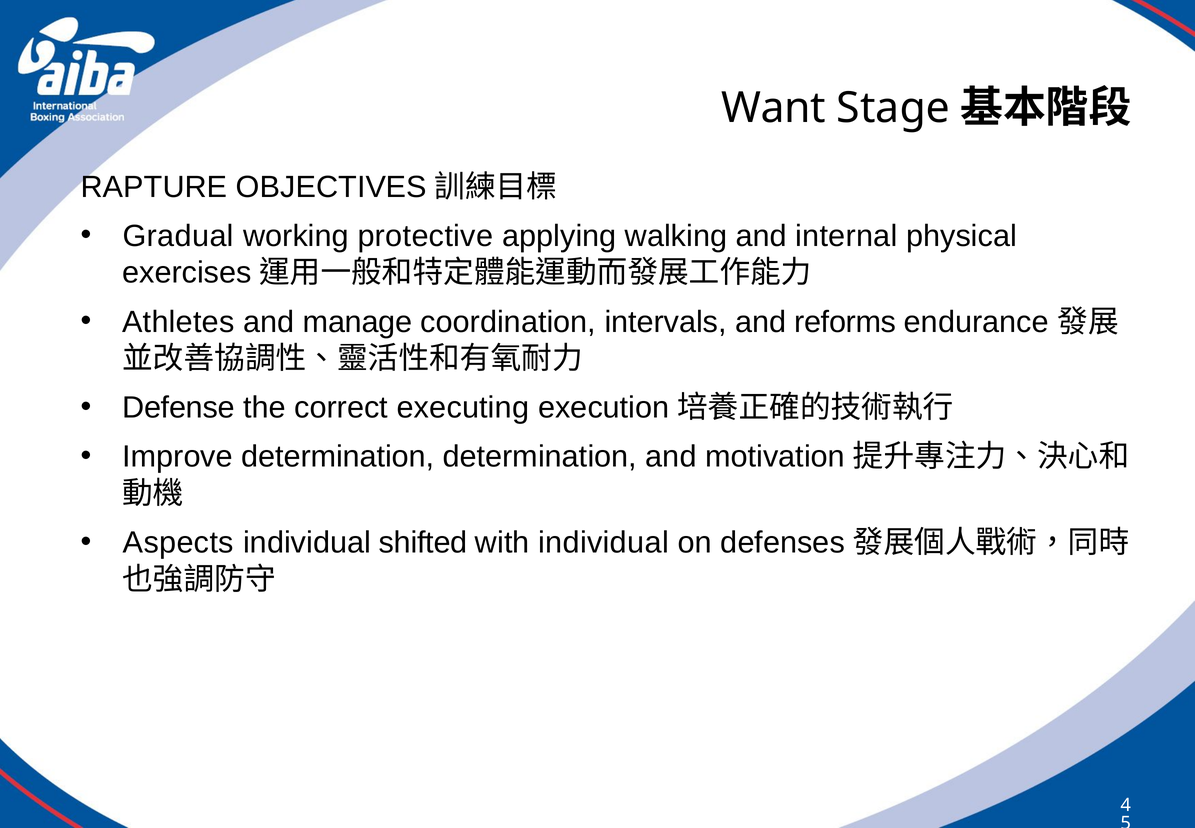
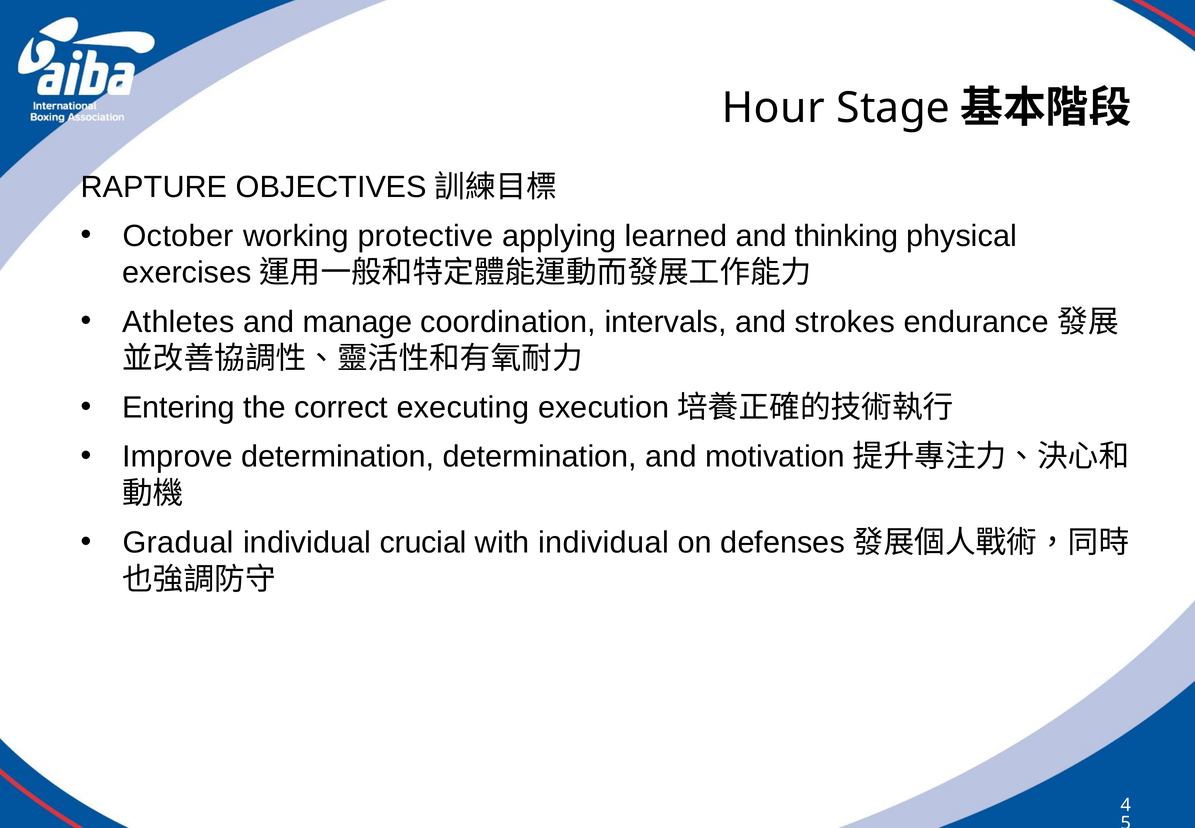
Want: Want -> Hour (773, 108)
Gradual: Gradual -> October (178, 236)
walking: walking -> learned (676, 236)
internal: internal -> thinking (847, 236)
reforms: reforms -> strokes (845, 322)
Defense: Defense -> Entering (179, 407)
Aspects: Aspects -> Gradual (178, 542)
shifted: shifted -> crucial (423, 542)
